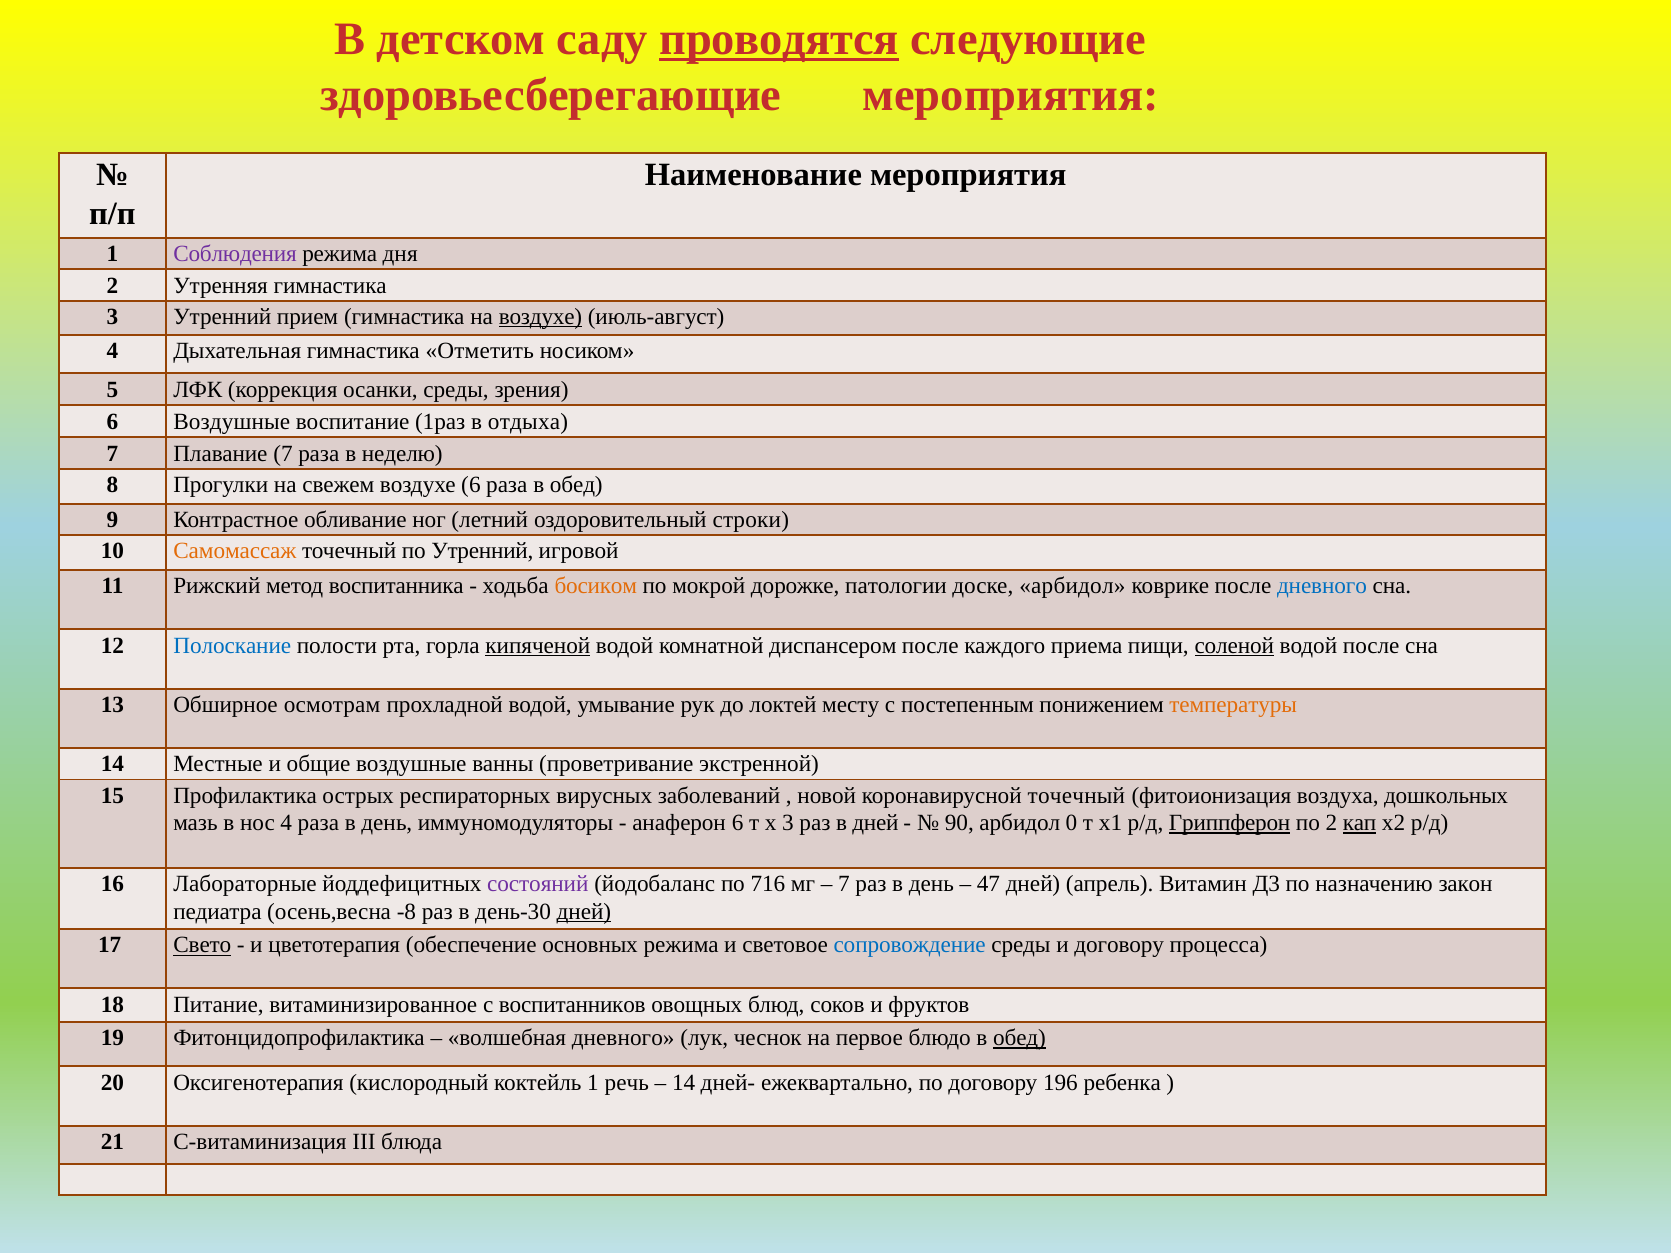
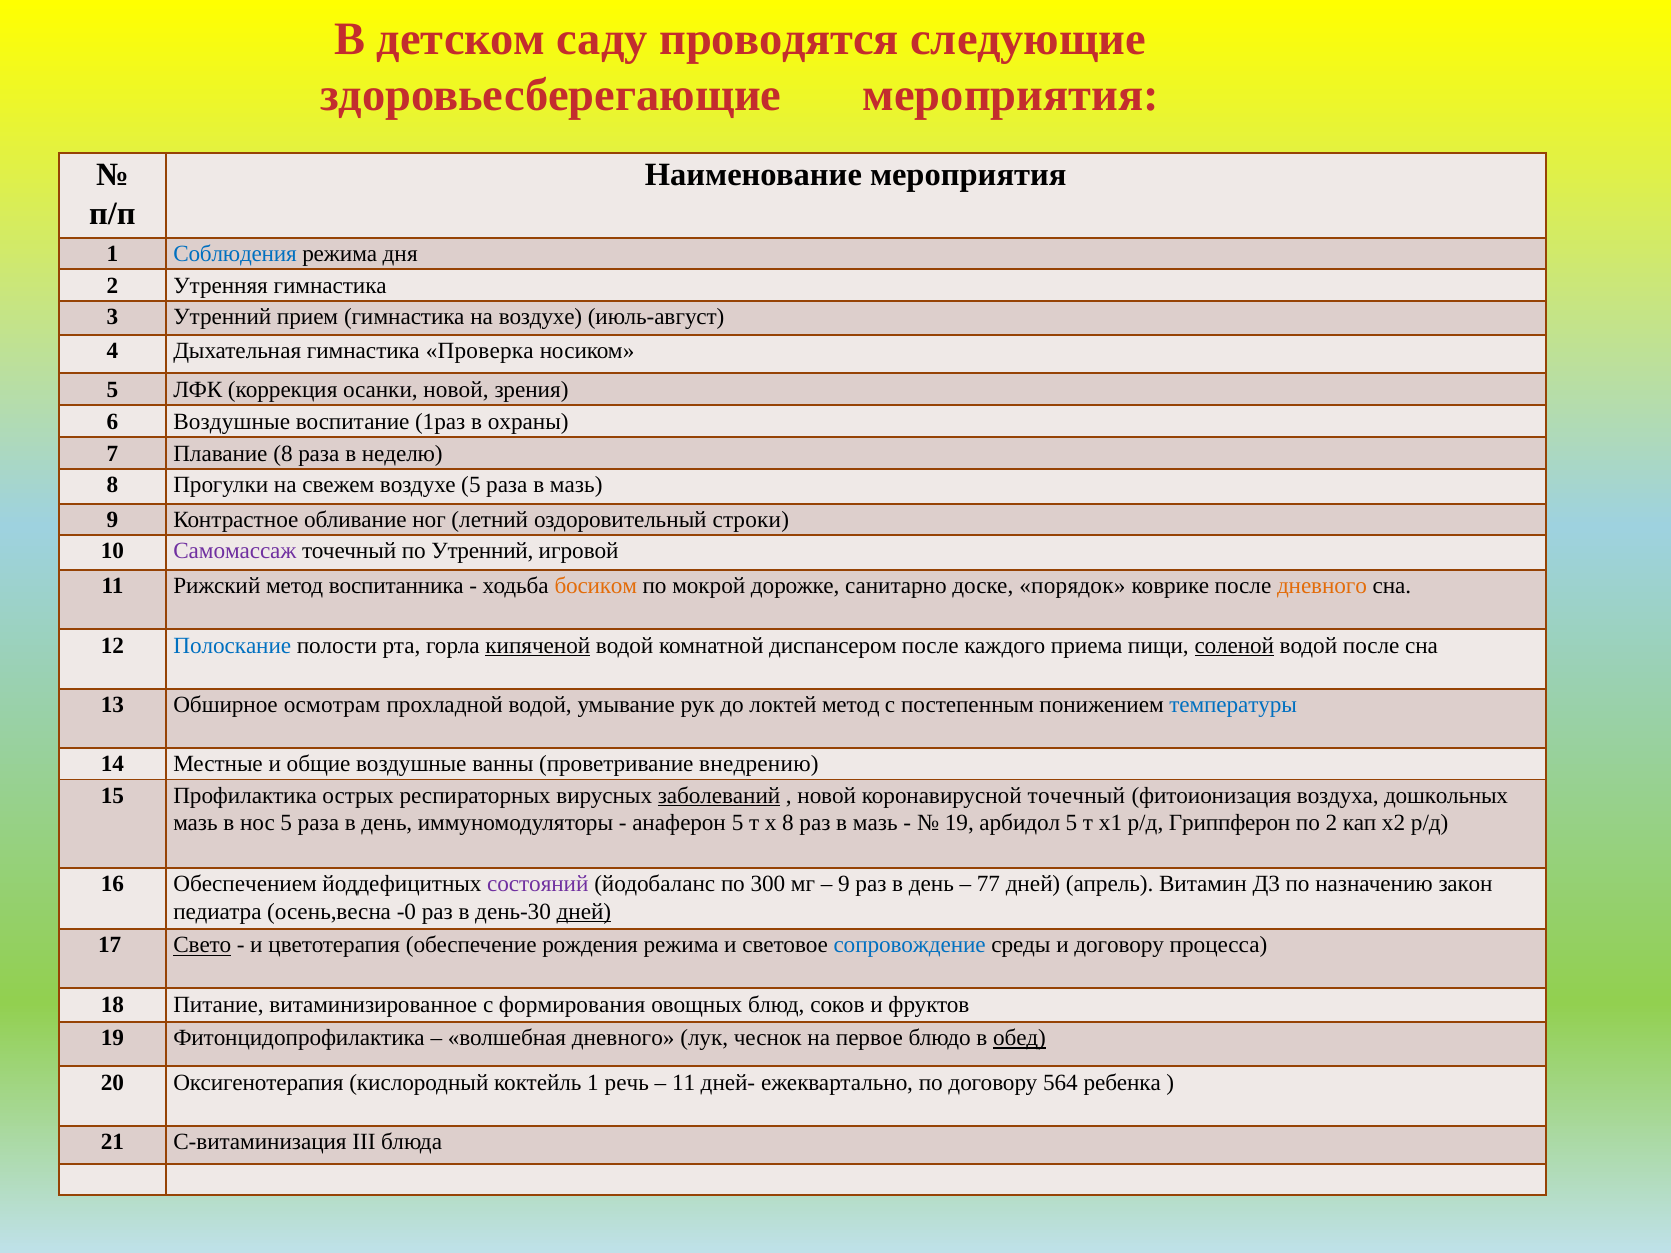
проводятся underline: present -> none (779, 39)
Соблюдения colour: purple -> blue (235, 254)
воздухе underline: present -> none (540, 317)
Отметить: Отметить -> Проверка (480, 351)
осанки среды: среды -> новой (456, 390)
отдыха: отдыха -> охраны (528, 422)
Плавание 7: 7 -> 8 (283, 454)
воздухе 6: 6 -> 5 (471, 485)
раза в обед: обед -> мазь (576, 485)
Самомассаж colour: orange -> purple (235, 551)
патологии: патологии -> санитарно (896, 586)
доске арбидол: арбидол -> порядок (1072, 586)
дневного colour: blue -> orange (1322, 586)
локтей месту: месту -> метод (851, 705)
температуры colour: orange -> blue (1233, 705)
экстренной: экстренной -> внедрению (759, 764)
заболеваний underline: none -> present (719, 796)
нос 4: 4 -> 5 (286, 823)
анаферон 6: 6 -> 5 (738, 823)
х 3: 3 -> 8 (788, 823)
раз в дней: дней -> мазь (875, 823)
90: 90 -> 19 (959, 823)
арбидол 0: 0 -> 5 (1072, 823)
Гриппферон underline: present -> none (1230, 823)
кап underline: present -> none (1360, 823)
Лабораторные: Лабораторные -> Обеспечением (245, 884)
716: 716 -> 300 (768, 884)
7: 7 -> 9 (844, 884)
47: 47 -> 77 (988, 884)
-8: -8 -> -0 (406, 912)
основных: основных -> рождения (590, 945)
воспитанников: воспитанников -> формирования (572, 1005)
14: 14 -> 11 (684, 1083)
196: 196 -> 564 (1060, 1083)
